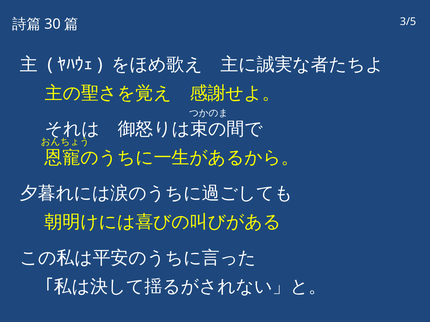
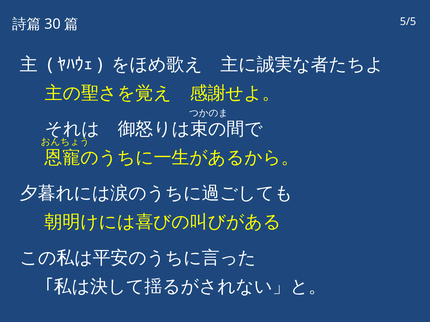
3/5: 3/5 -> 5/5 (408, 22)
